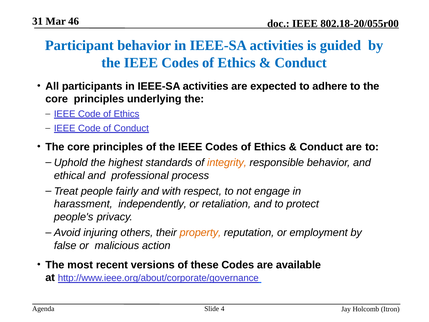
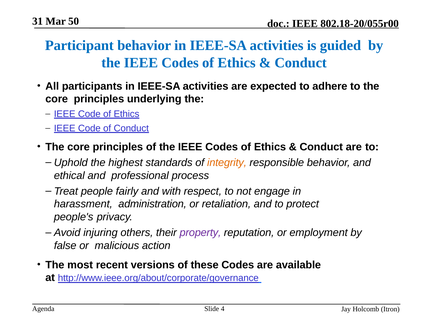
46: 46 -> 50 (74, 21)
independently: independently -> administration (153, 204)
property colour: orange -> purple (200, 233)
